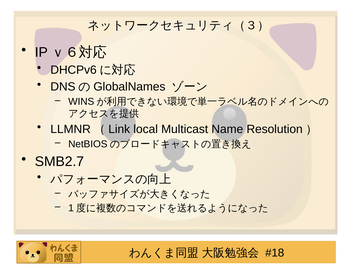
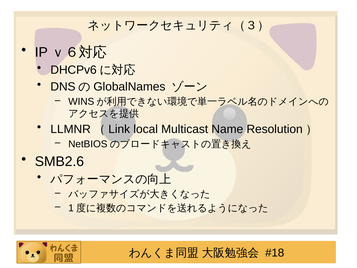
SMB2.7: SMB2.7 -> SMB2.6 (59, 161)
